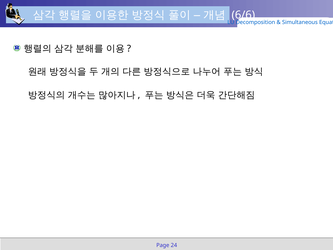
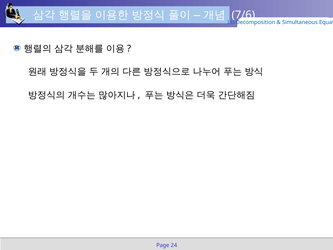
6/6: 6/6 -> 7/6 (243, 15)
